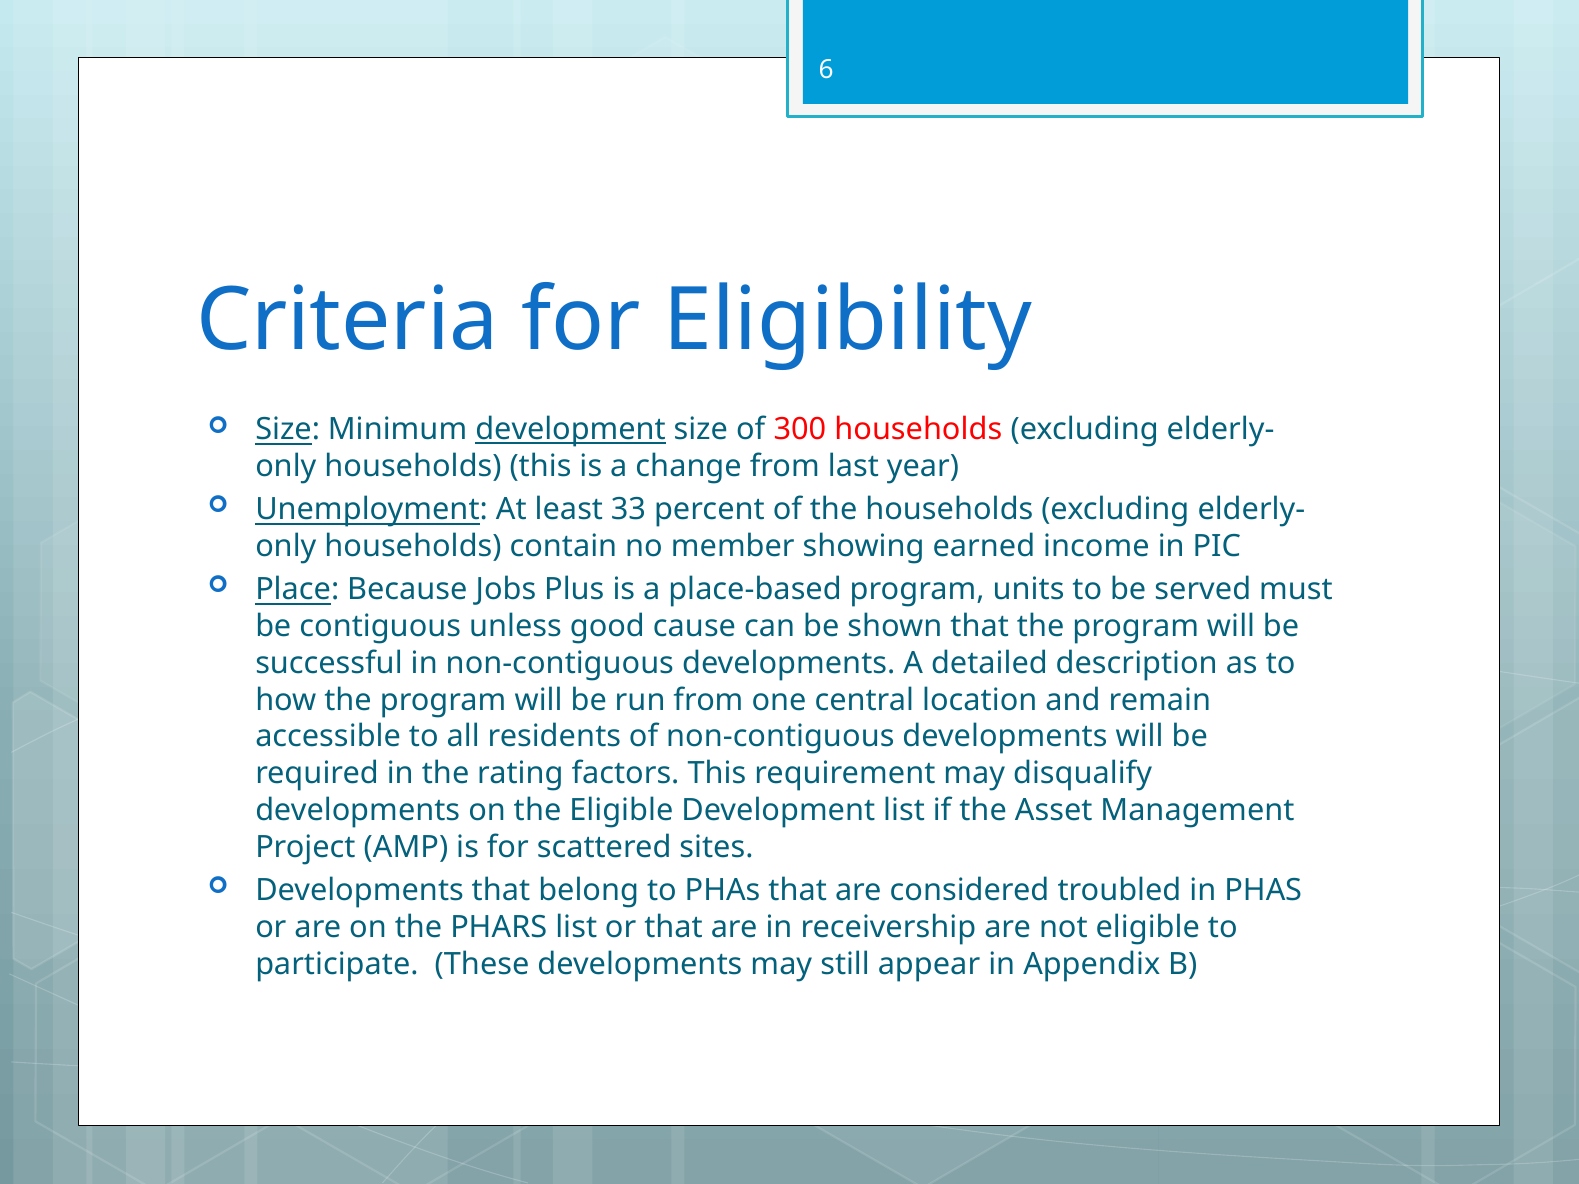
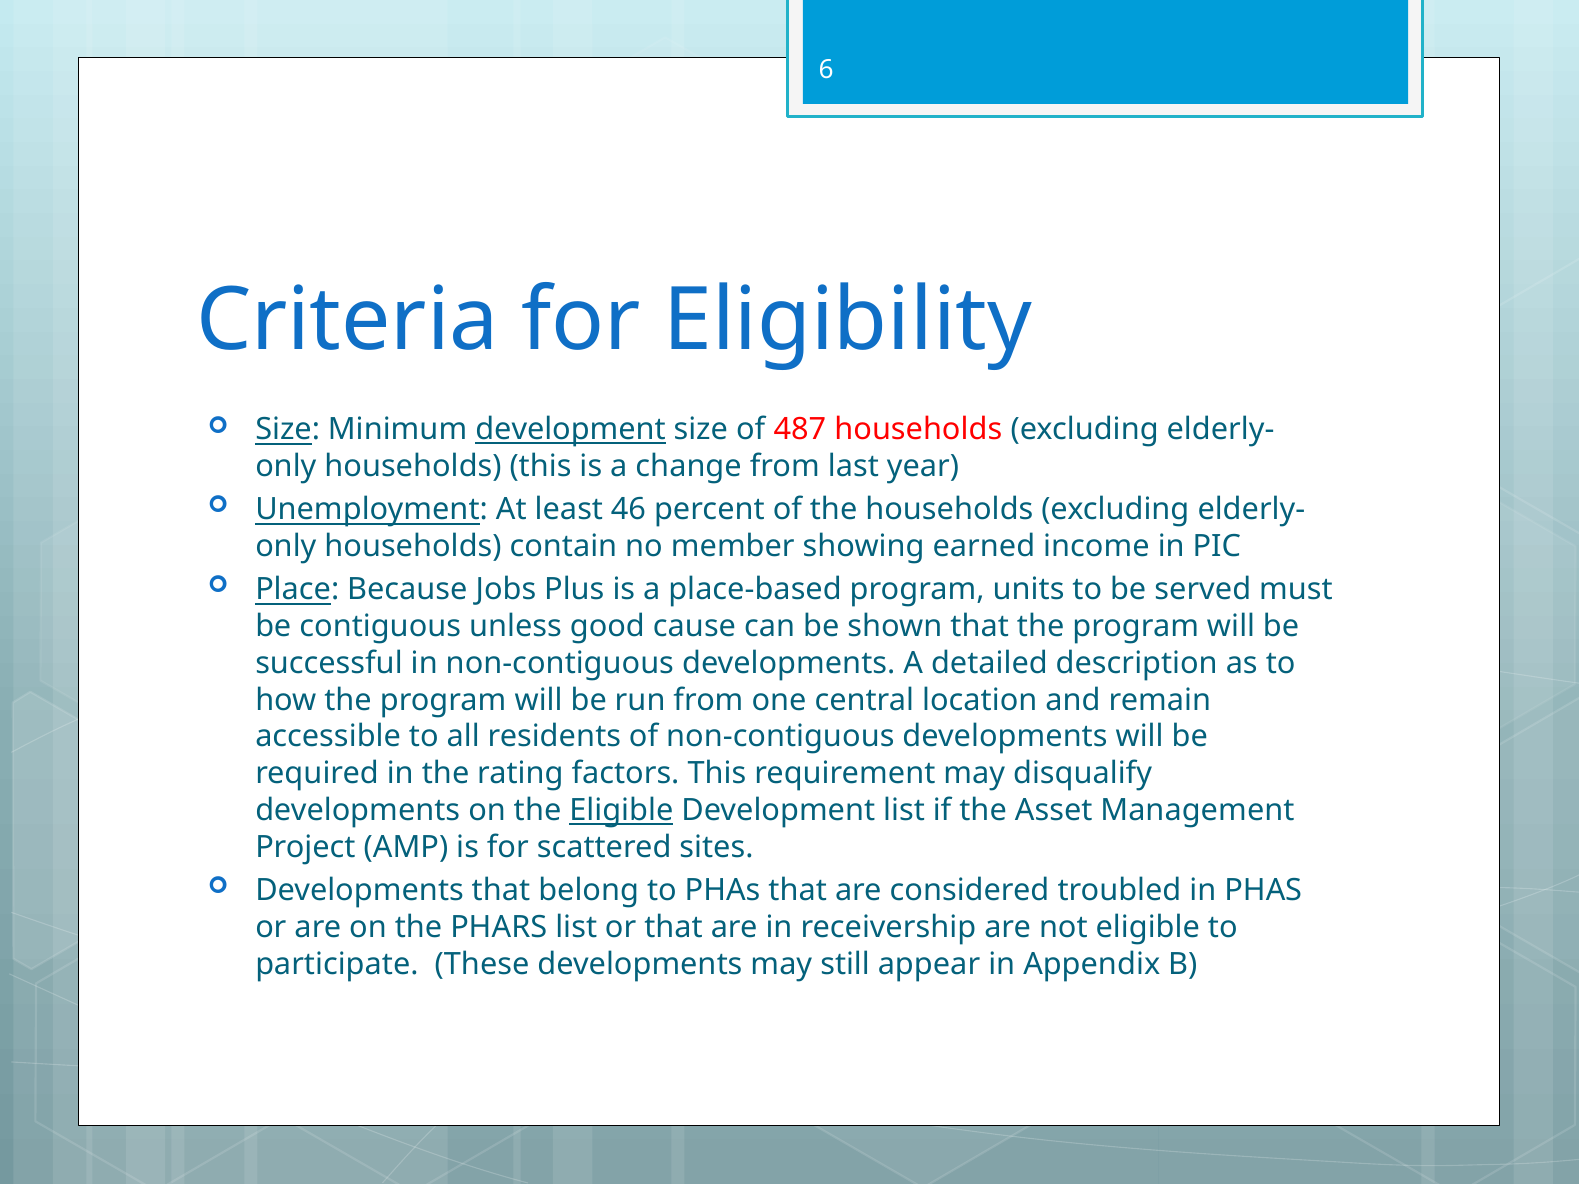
300: 300 -> 487 (800, 430)
33: 33 -> 46 (628, 510)
Eligible underline: none -> present (621, 811)
